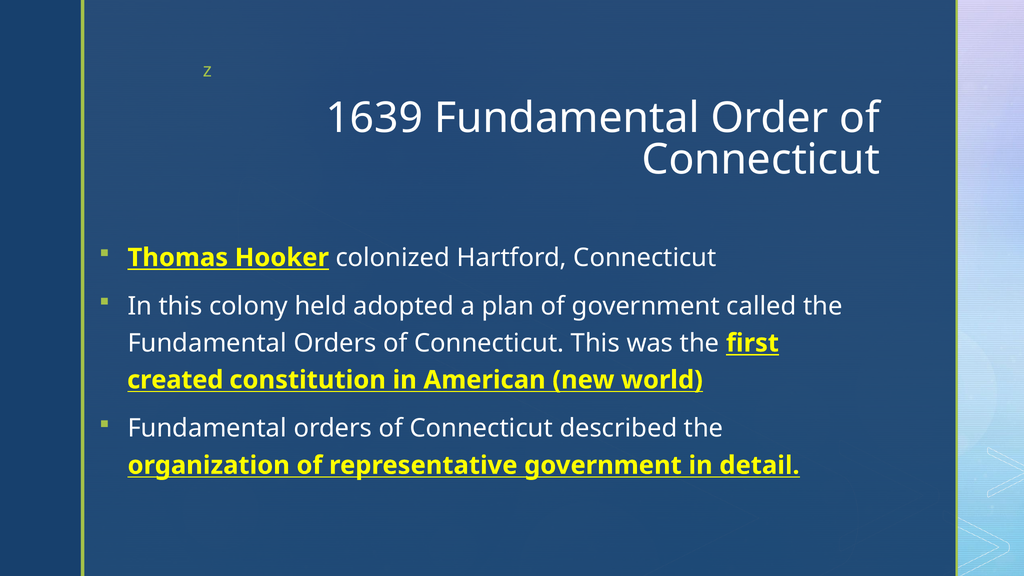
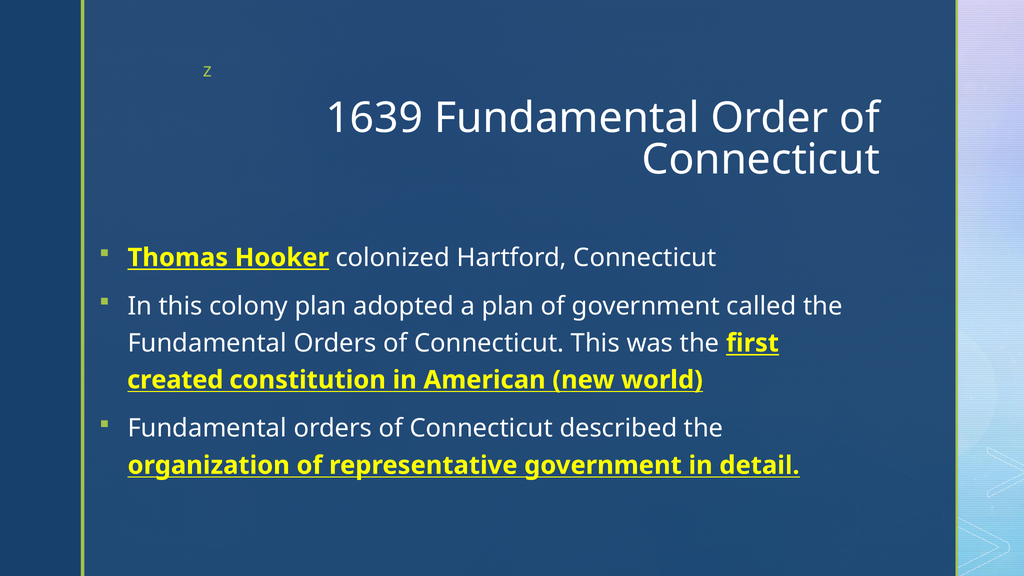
colony held: held -> plan (321, 306)
